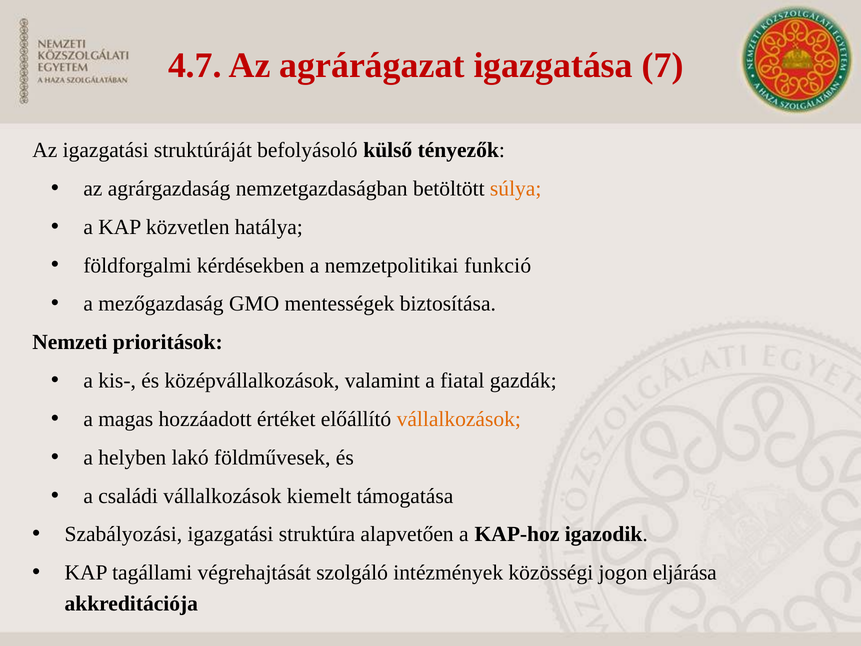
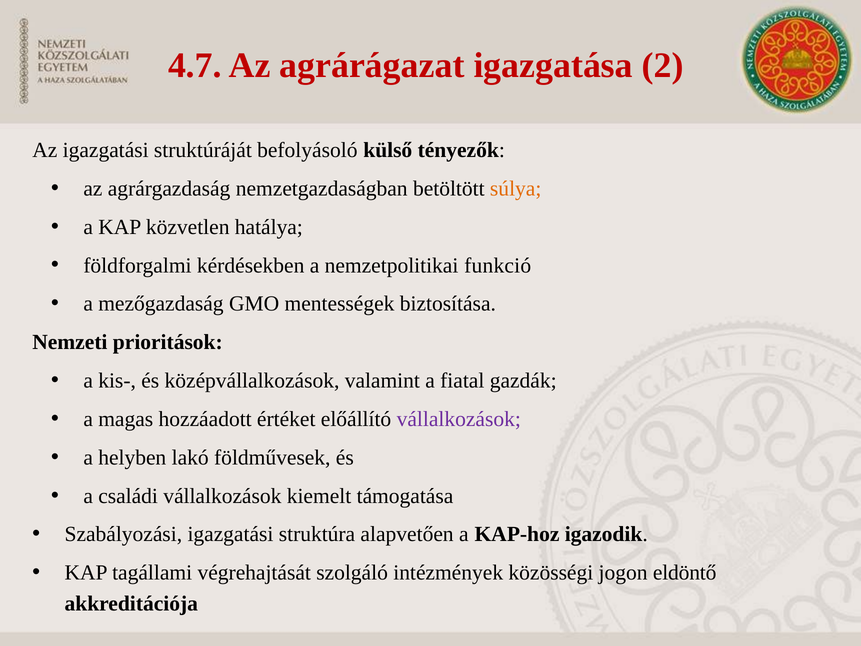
7: 7 -> 2 (663, 66)
vállalkozások colour: orange -> purple (459, 419)
eljárása: eljárása -> eldöntő (685, 573)
